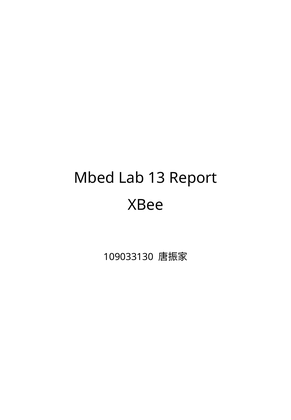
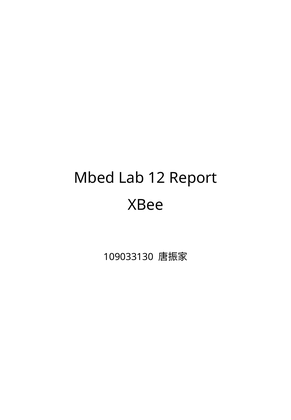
13: 13 -> 12 (157, 178)
